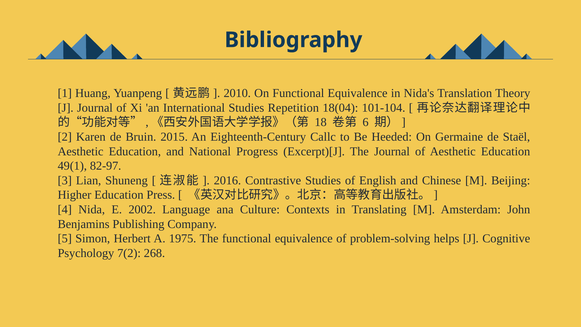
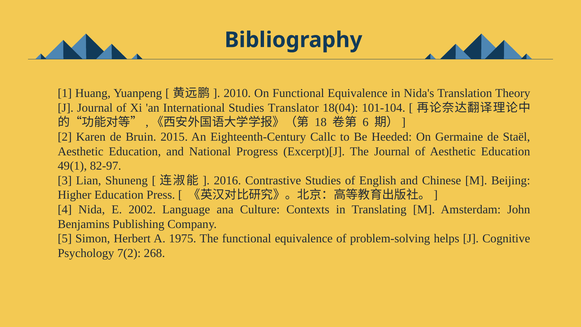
Repetition: Repetition -> Translator (293, 108)
